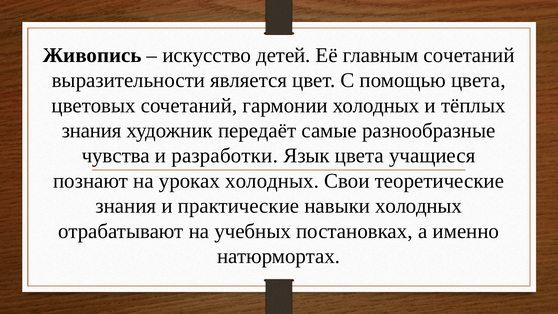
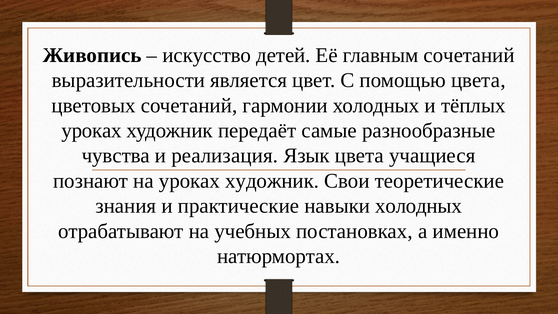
знания: знания -> уроках (92, 131)
разработки: разработки -> реализация (225, 156)
на уроках холодных: холодных -> художник (272, 181)
